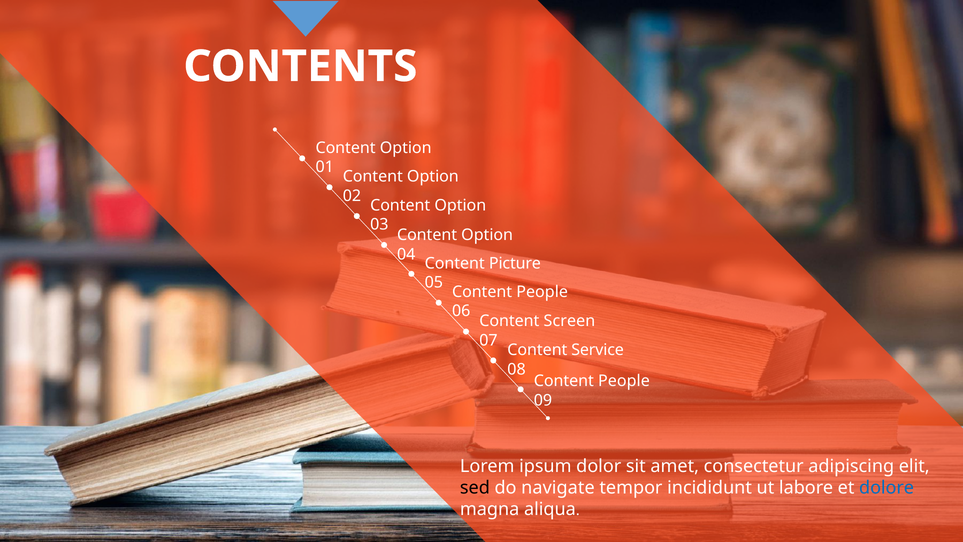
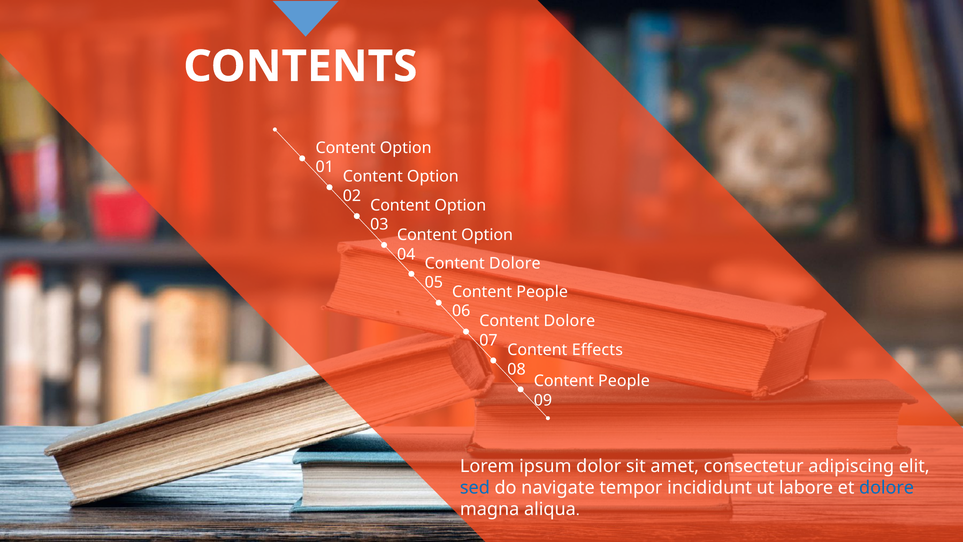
Picture: Picture -> Dolore (515, 263)
Screen: Screen -> Dolore (569, 321)
Service: Service -> Effects (597, 350)
sed colour: black -> blue (475, 488)
